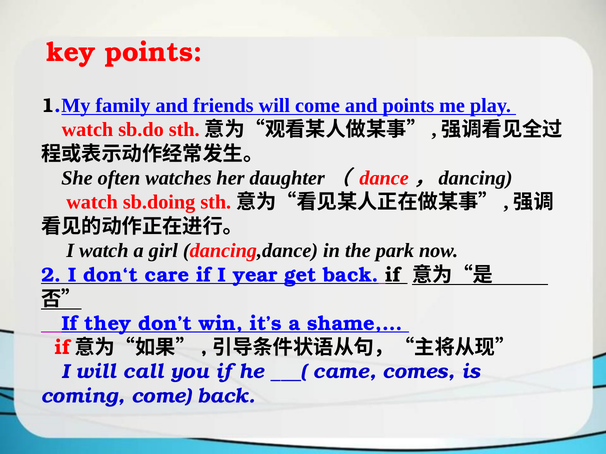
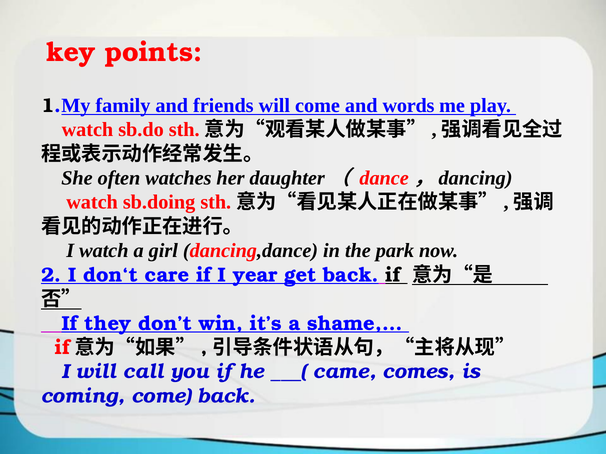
and points: points -> words (408, 106)
